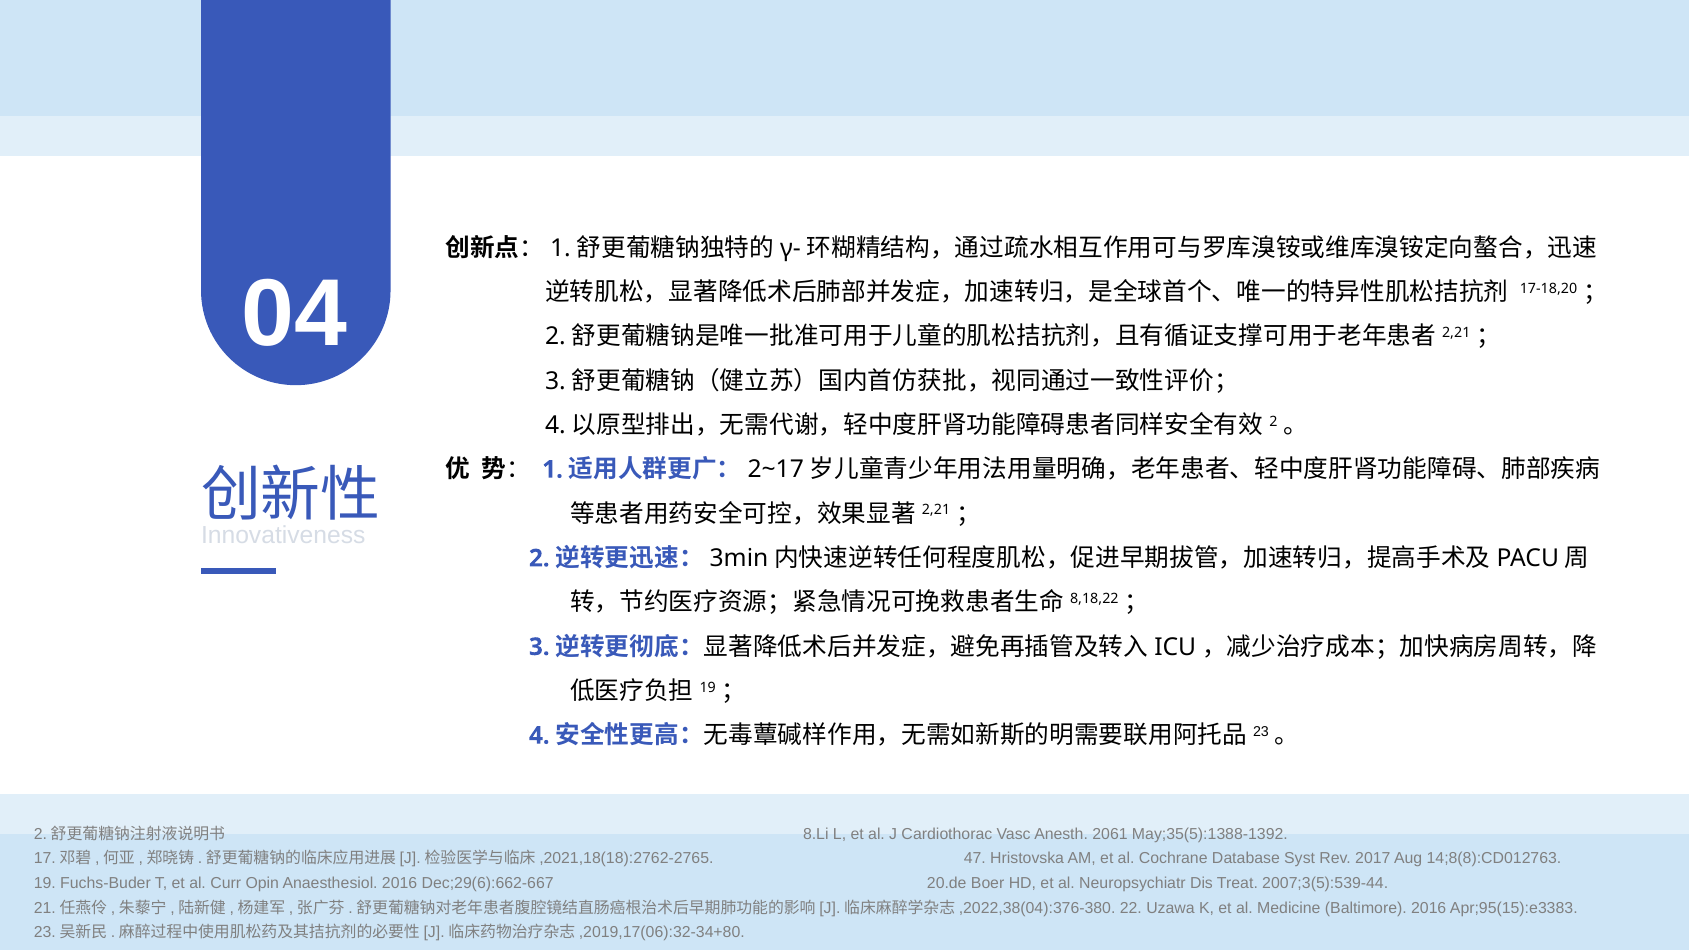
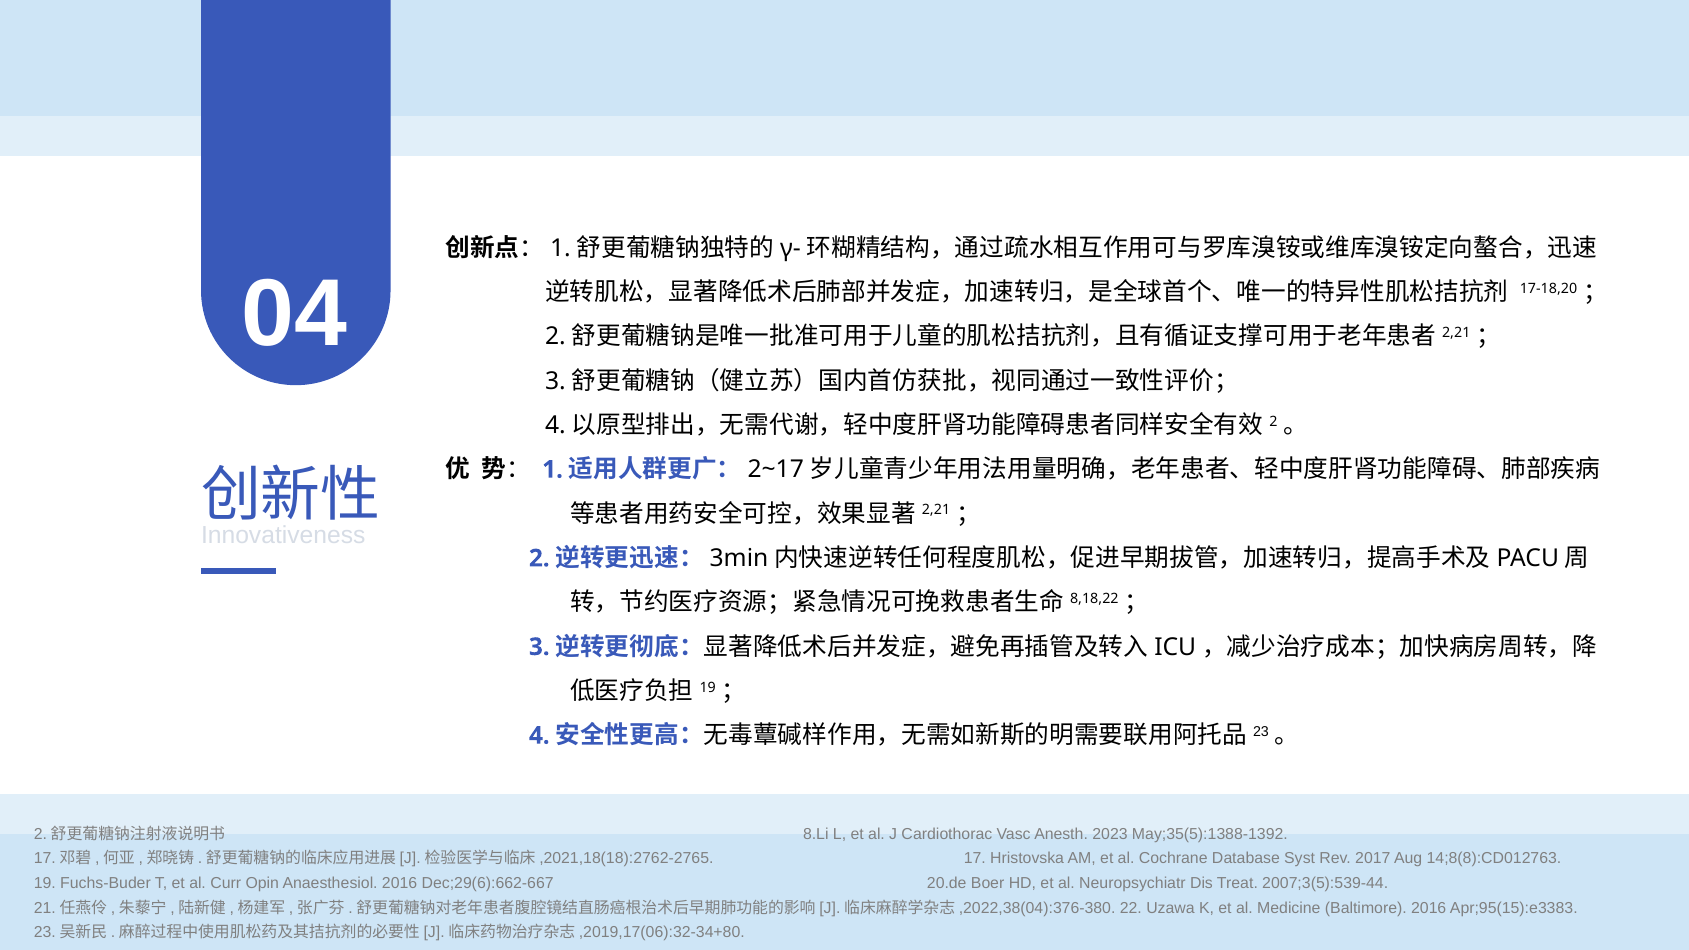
2061: 2061 -> 2023 (1110, 834)
47: 47 -> 17 (975, 859)
